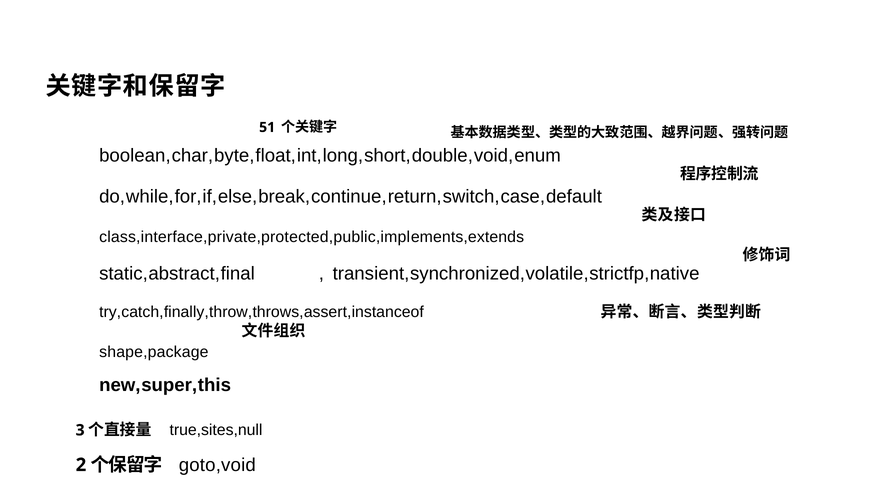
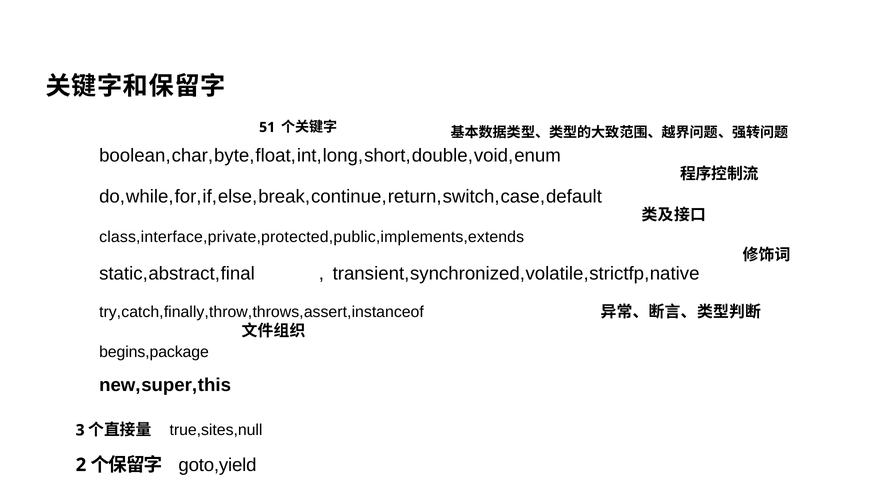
shape,package: shape,package -> begins,package (154, 352)
goto,void: goto,void -> goto,yield (217, 465)
